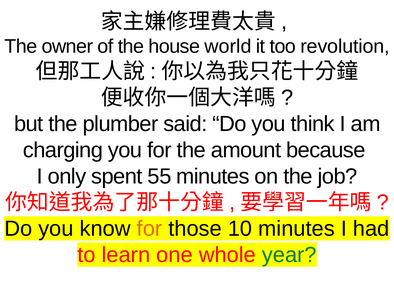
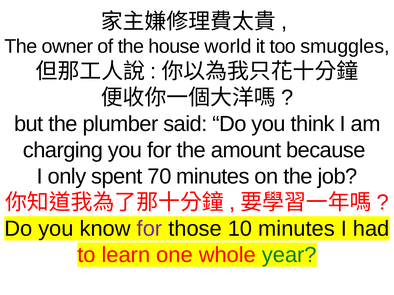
revolution: revolution -> smuggles (345, 46)
55: 55 -> 70 (159, 177)
for colour: orange -> purple (149, 229)
